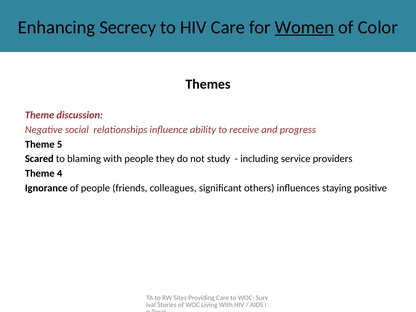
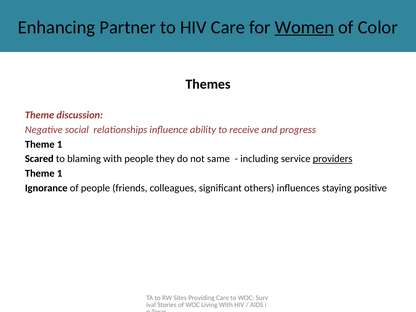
Secrecy: Secrecy -> Partner (128, 27)
5: 5 -> 1 (60, 144)
study: study -> same (218, 159)
providers underline: none -> present (333, 159)
4: 4 -> 1 (60, 173)
